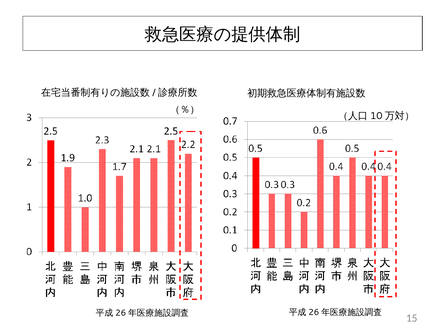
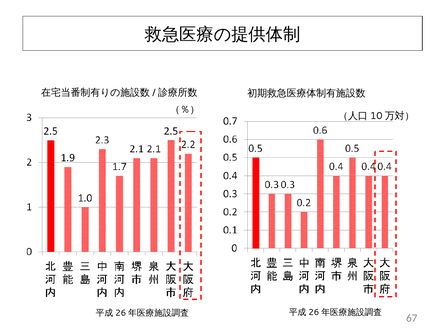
15: 15 -> 67 (412, 318)
